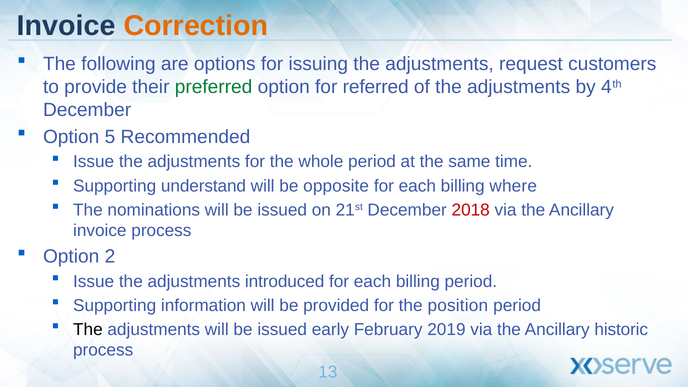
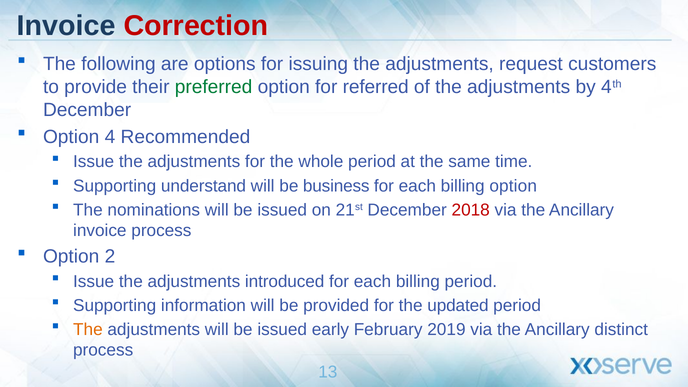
Correction colour: orange -> red (196, 26)
5: 5 -> 4 (110, 137)
opposite: opposite -> business (336, 186)
billing where: where -> option (513, 186)
position: position -> updated (458, 306)
The colour: black -> orange (88, 330)
historic: historic -> distinct (621, 330)
